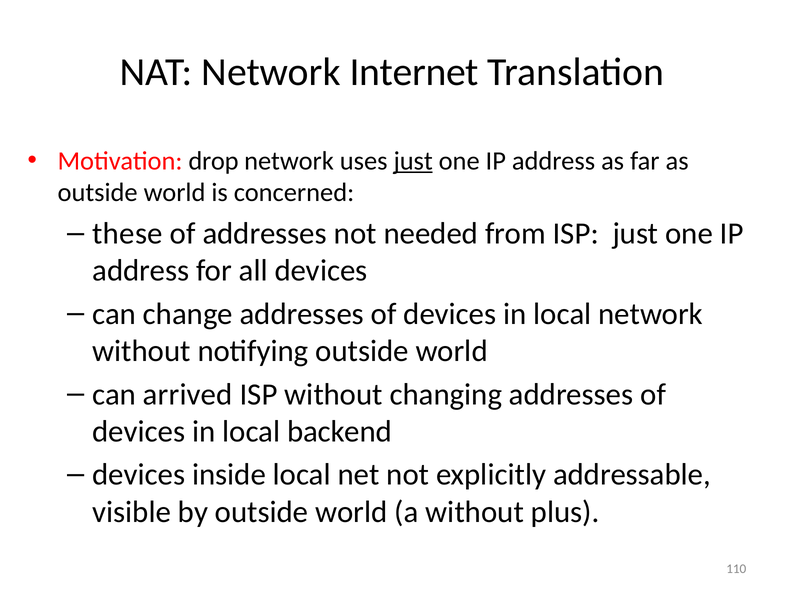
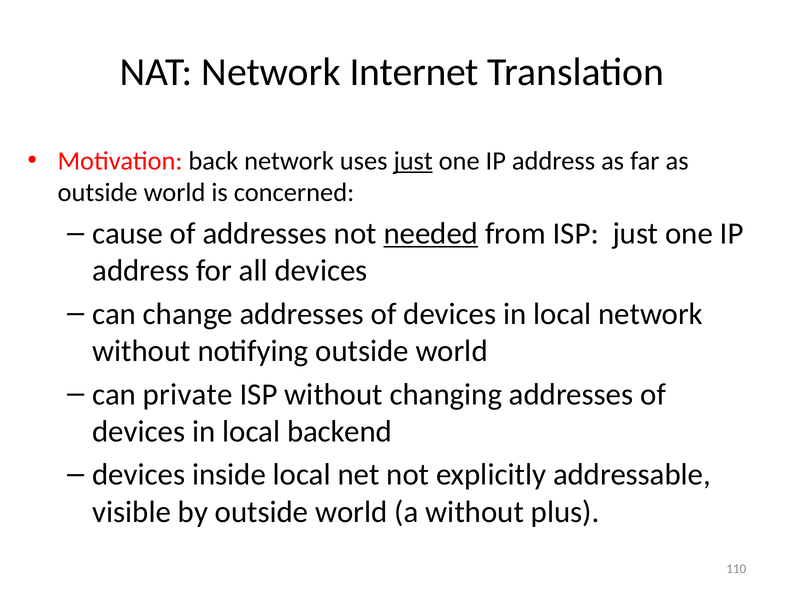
drop: drop -> back (213, 161)
these: these -> cause (128, 233)
needed underline: none -> present (431, 233)
arrived: arrived -> private (188, 394)
